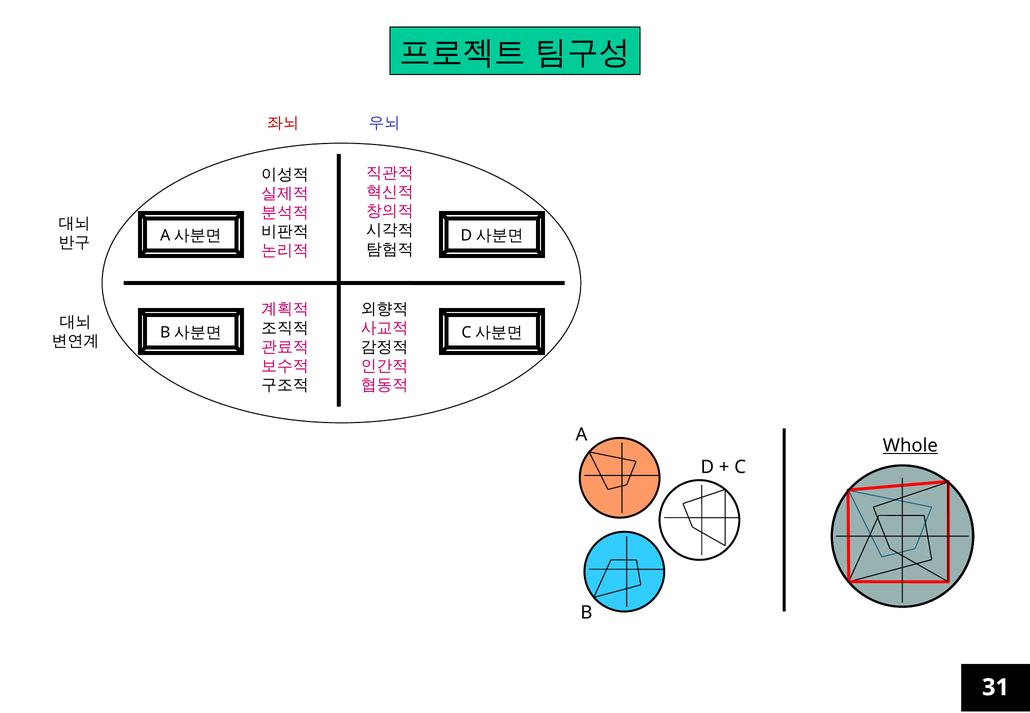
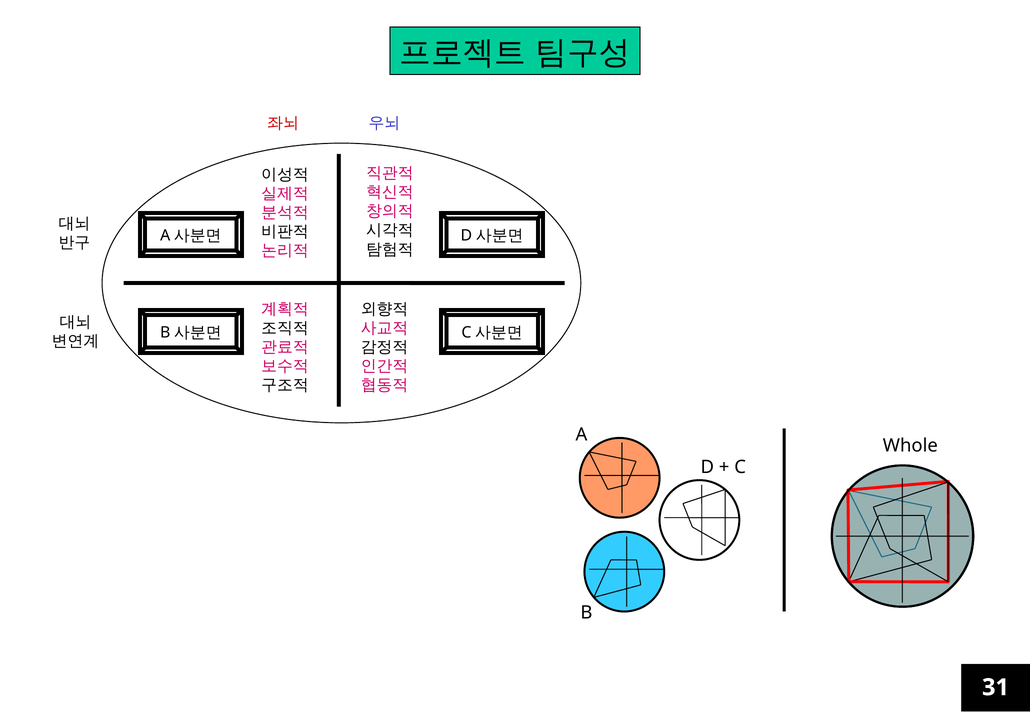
Whole underline: present -> none (910, 446)
